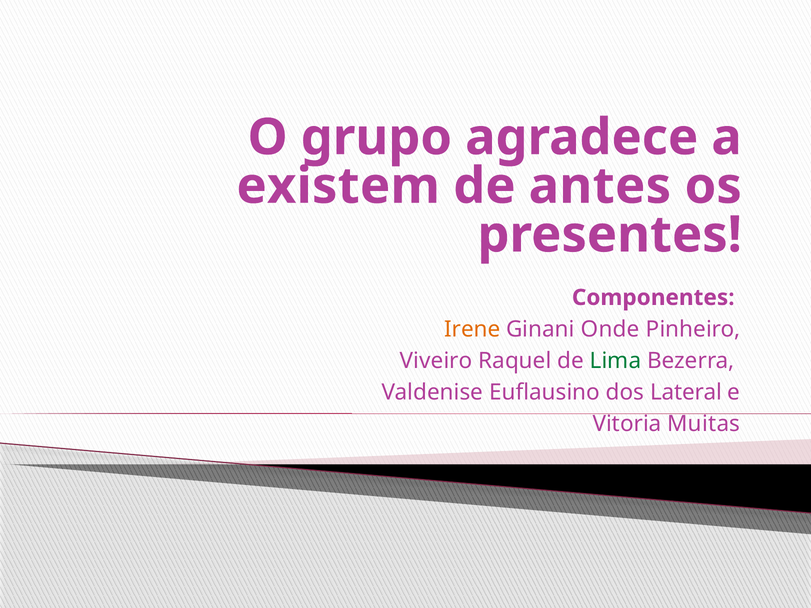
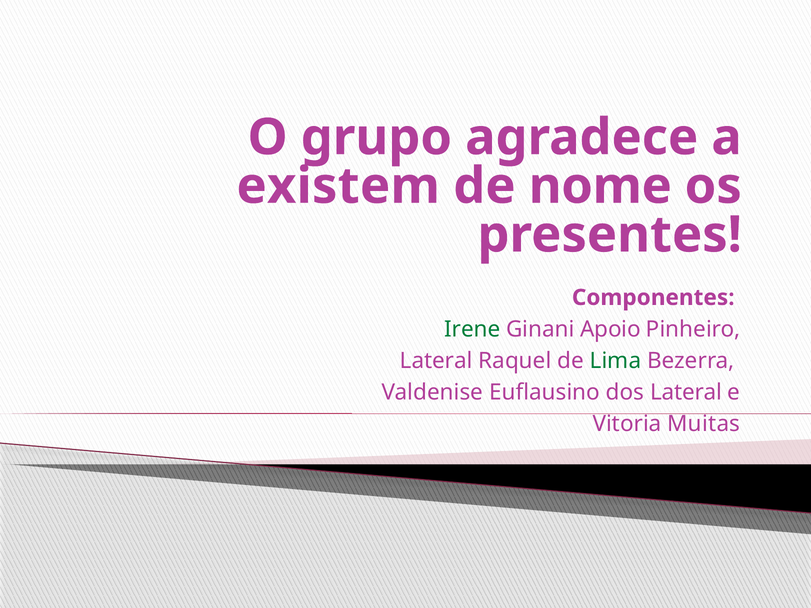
antes: antes -> nome (600, 186)
Irene colour: orange -> green (472, 329)
Onde: Onde -> Apoio (610, 329)
Viveiro: Viveiro -> Lateral (436, 361)
